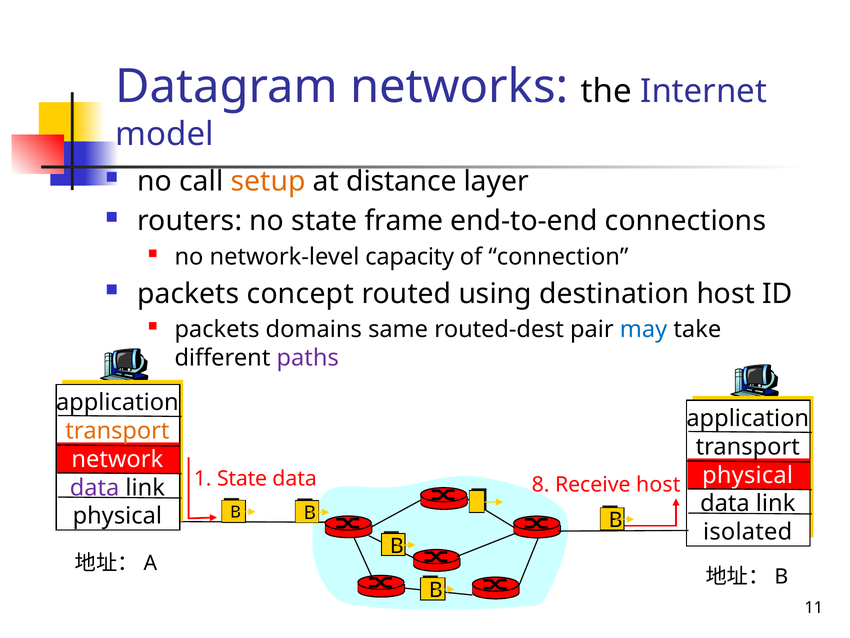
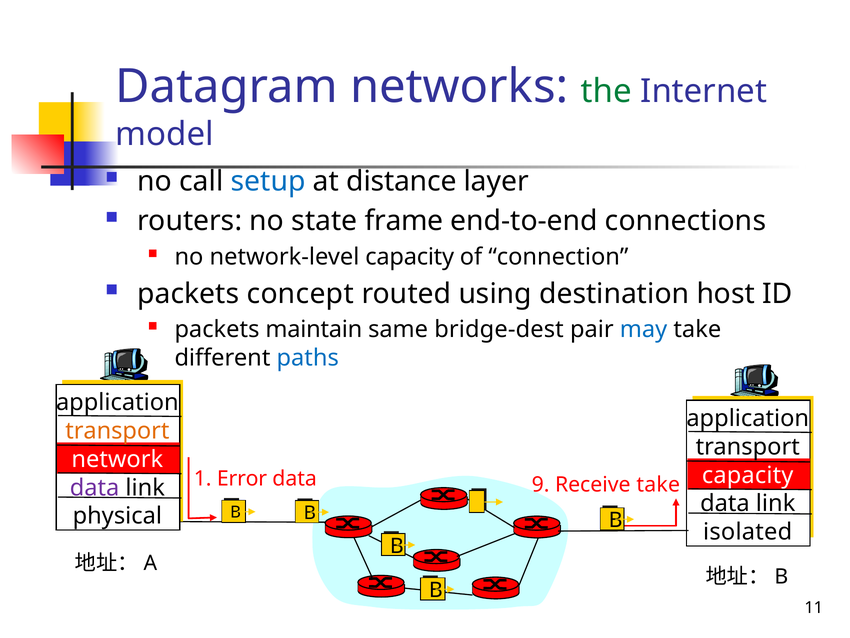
the colour: black -> green (606, 91)
setup colour: orange -> blue (268, 181)
domains: domains -> maintain (314, 329)
routed-dest: routed-dest -> bridge-dest (499, 329)
paths colour: purple -> blue (308, 358)
physical: physical -> capacity (748, 475)
1 State: State -> Error (242, 478)
8: 8 -> 9 (541, 484)
Receive host: host -> take (658, 484)
